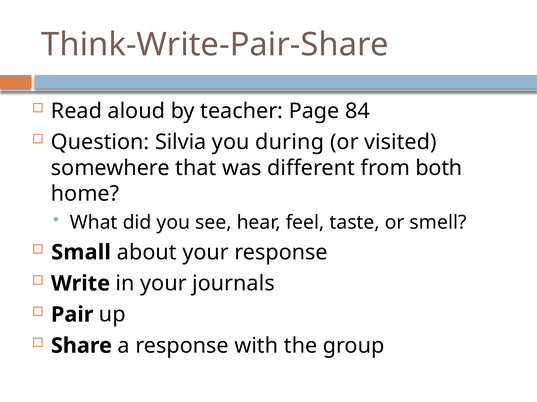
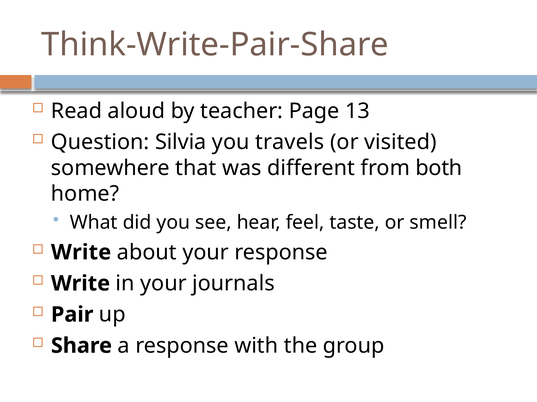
84: 84 -> 13 (357, 111)
during: during -> travels (290, 142)
Small: Small -> Write (81, 253)
